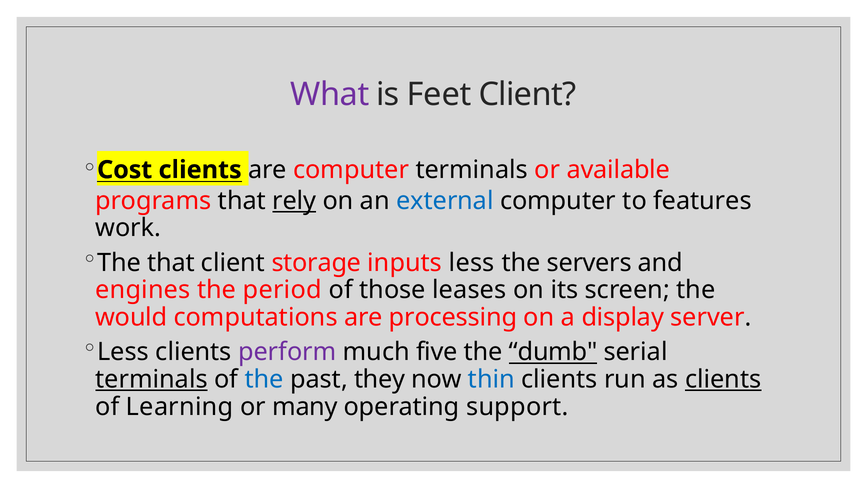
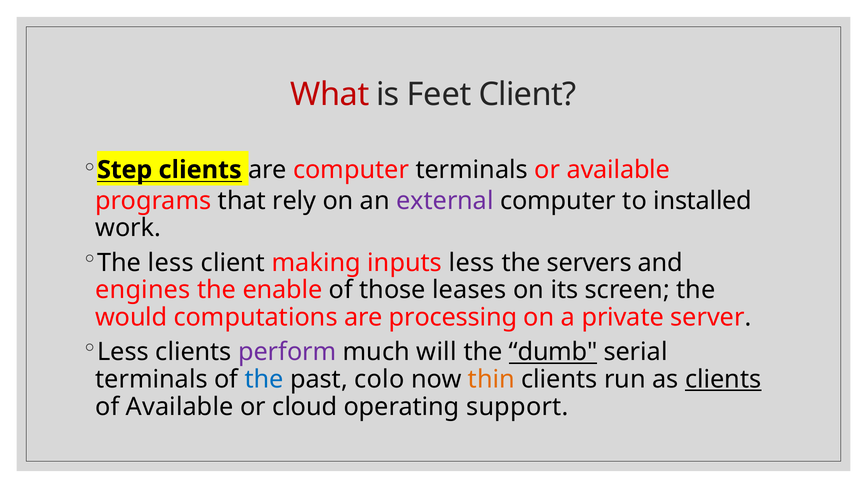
What colour: purple -> red (330, 94)
Cost: Cost -> Step (125, 170)
rely underline: present -> none (294, 201)
external colour: blue -> purple (445, 201)
features: features -> installed (703, 201)
The that: that -> less (171, 263)
storage: storage -> making (316, 263)
period: period -> enable (283, 290)
display: display -> private (623, 317)
five: five -> will (437, 352)
terminals underline: present -> none (151, 379)
they: they -> colo (379, 379)
thin colour: blue -> orange (491, 379)
of Learning: Learning -> Available (180, 407)
many: many -> cloud (305, 407)
